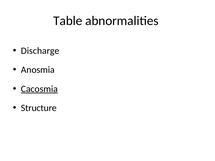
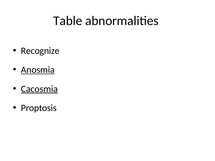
Discharge: Discharge -> Recognize (40, 51)
Anosmia underline: none -> present (38, 70)
Structure: Structure -> Proptosis (39, 108)
